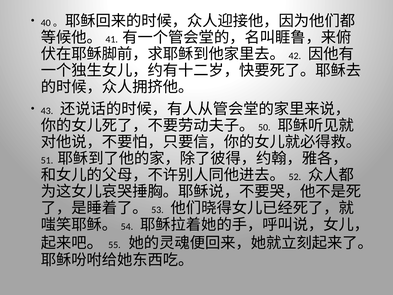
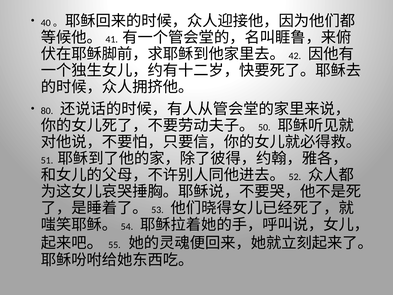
43: 43 -> 80 (47, 111)
